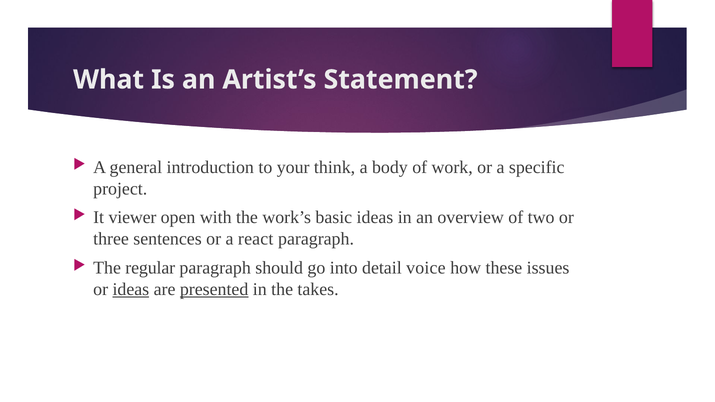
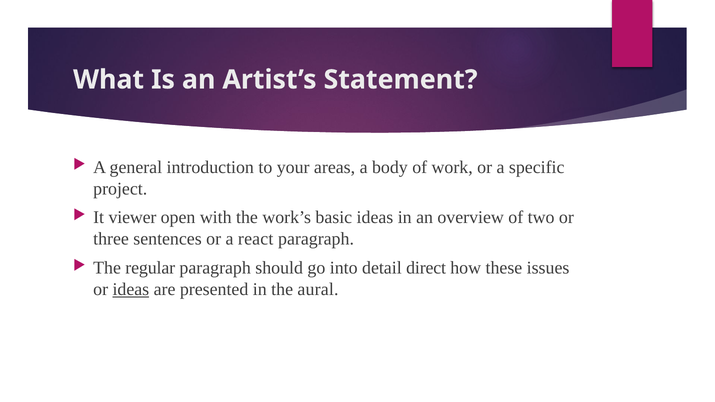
think: think -> areas (335, 167)
voice: voice -> direct (426, 268)
presented underline: present -> none (214, 289)
takes: takes -> aural (318, 289)
